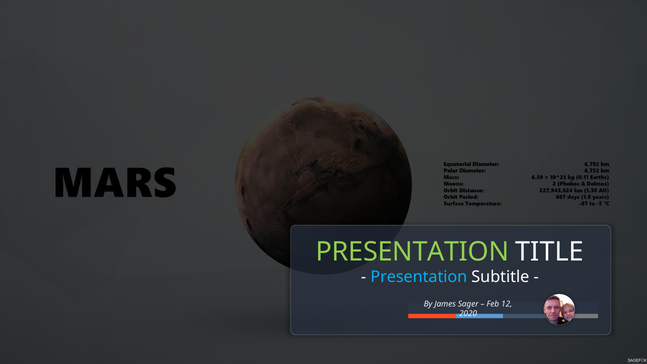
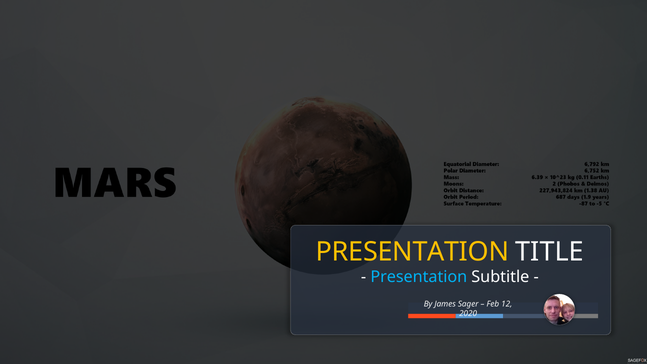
PRESENTATION colour: light green -> yellow (413, 252)
